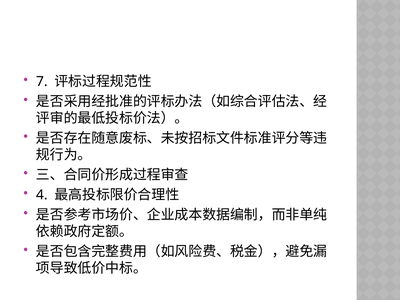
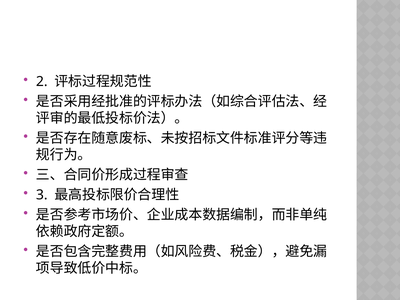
7: 7 -> 2 (42, 82)
4: 4 -> 3 (42, 195)
